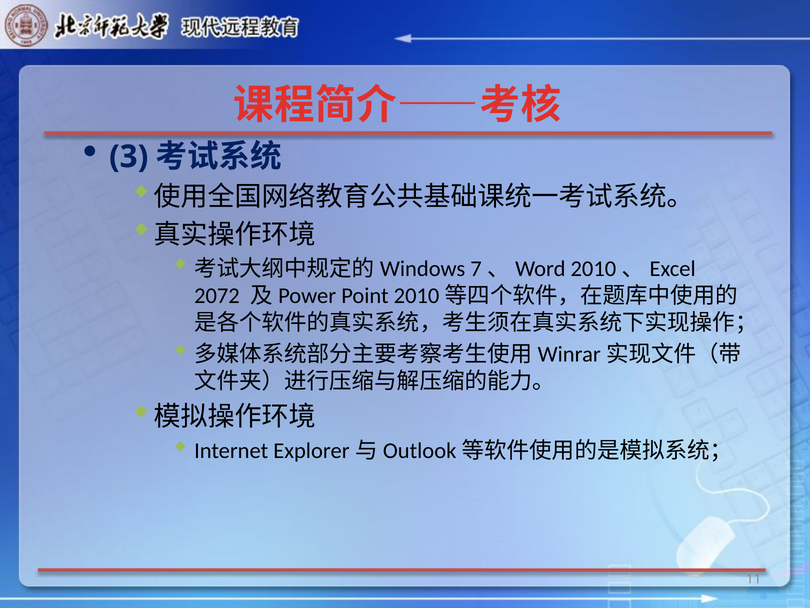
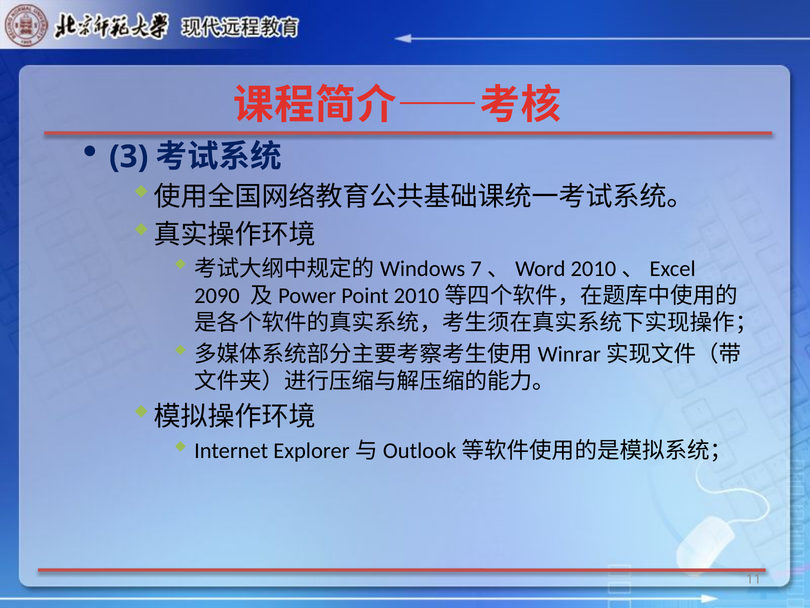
2072: 2072 -> 2090 (217, 295)
